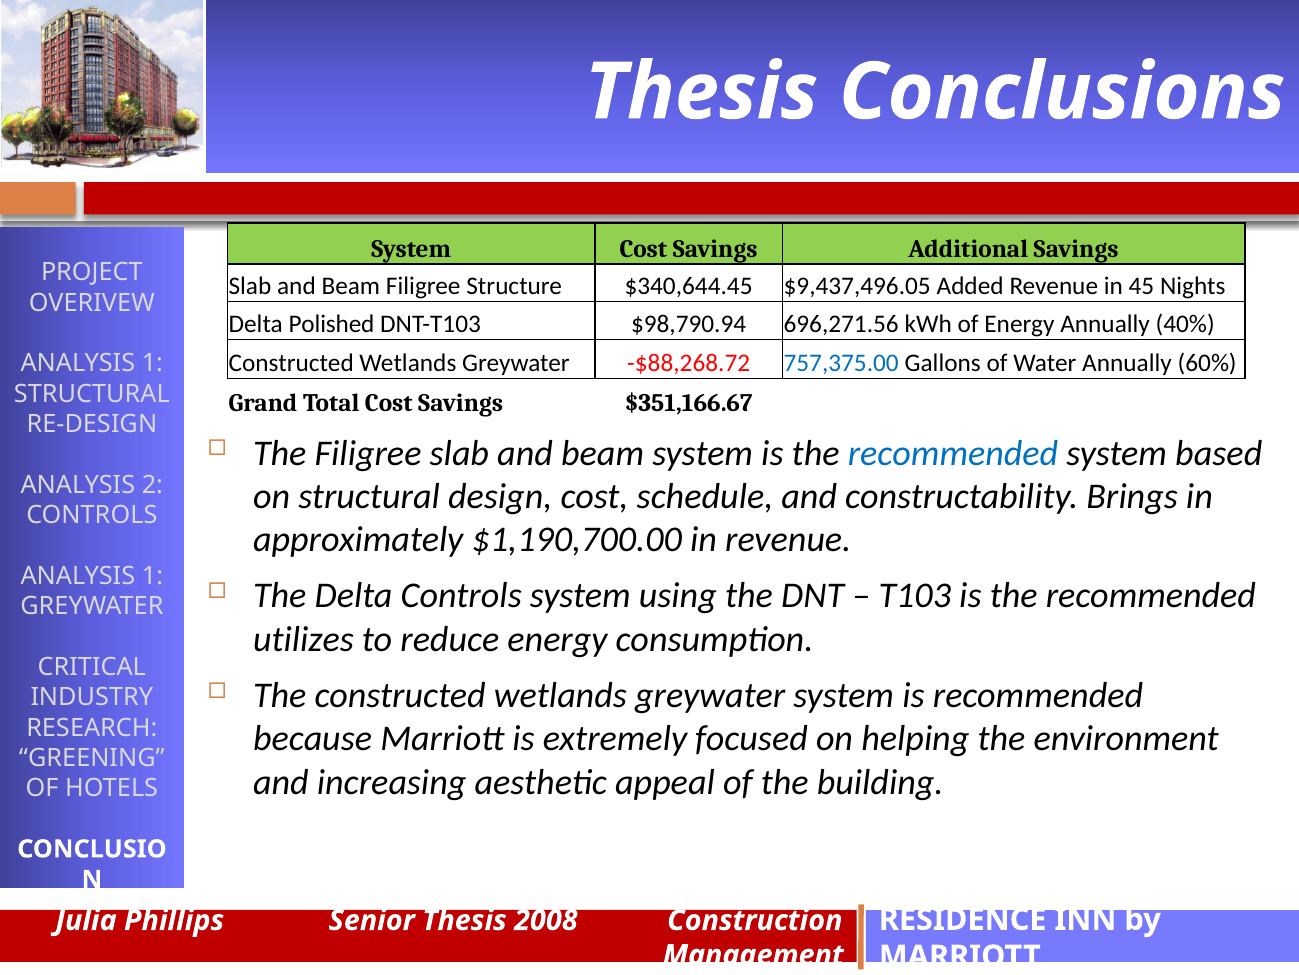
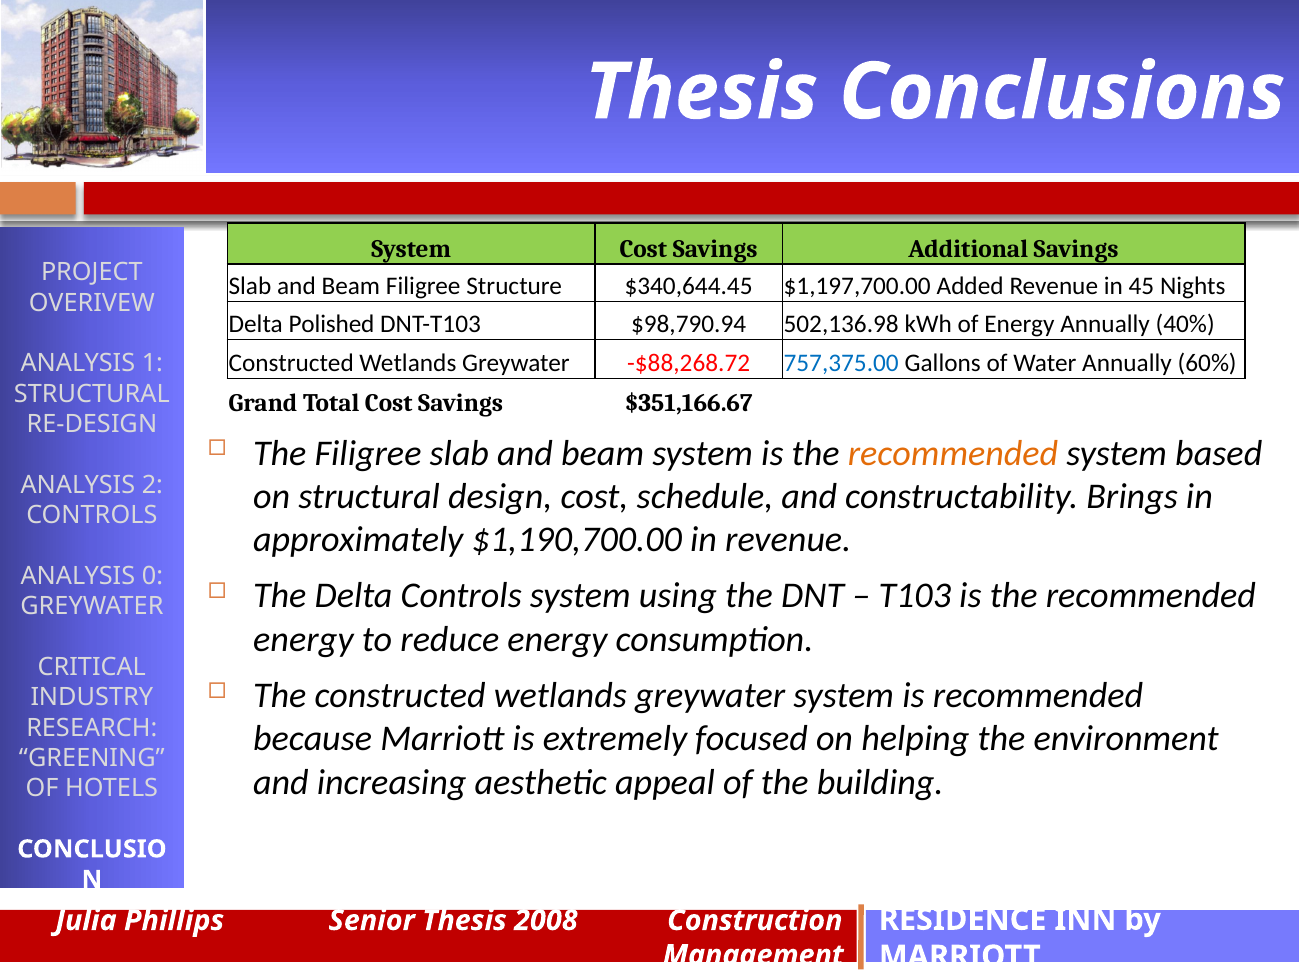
$9,437,496.05: $9,437,496.05 -> $1,197,700.00 (857, 286)
696,271.56: 696,271.56 -> 502,136.98 (841, 324)
recommended colour: blue -> orange (953, 453)
1: 1 -> 0 (153, 576)
utilizes: utilizes -> energy (303, 639)
